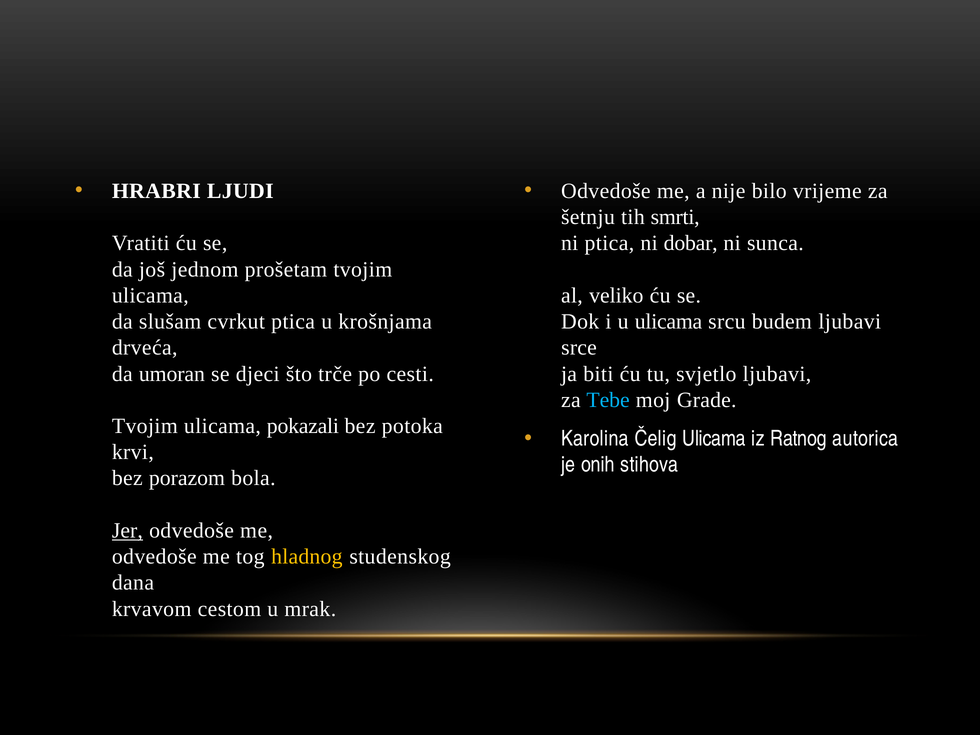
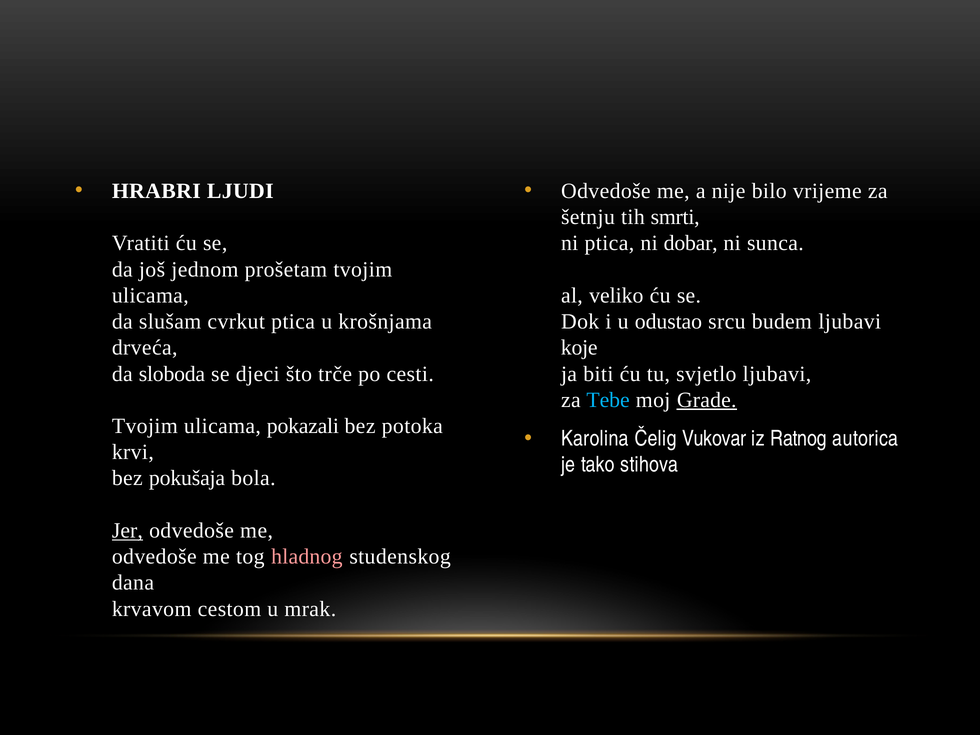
u ulicama: ulicama -> odustao (668, 322)
srce: srce -> koje (579, 348)
umoran: umoran -> sloboda (172, 374)
Grade underline: none -> present (707, 400)
Čelig Ulicama: Ulicama -> Vukovar (714, 439)
onih: onih -> tako (598, 465)
porazom: porazom -> pokušaja (187, 478)
hladnog colour: yellow -> pink (307, 557)
